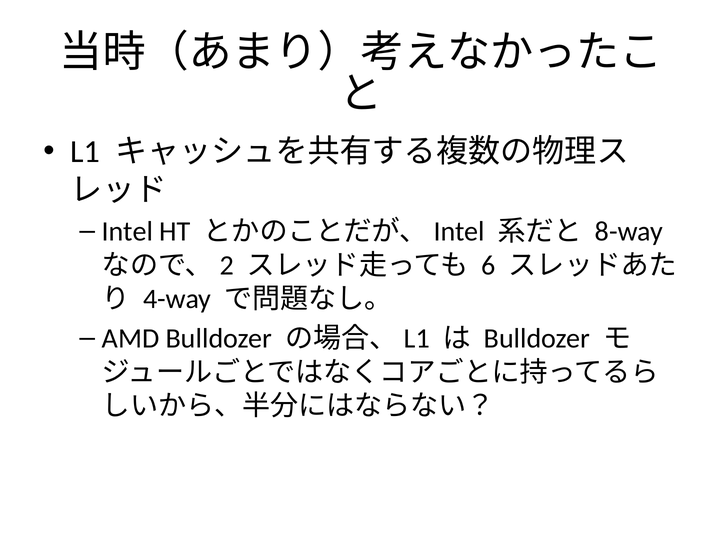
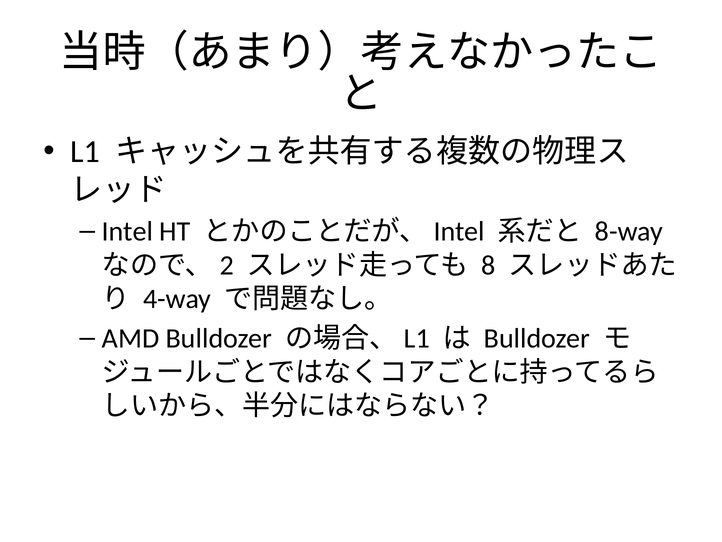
6: 6 -> 8 (488, 265)
